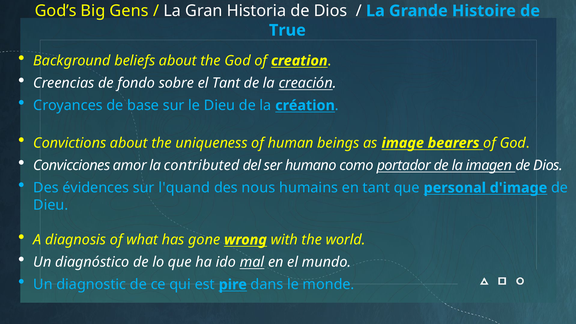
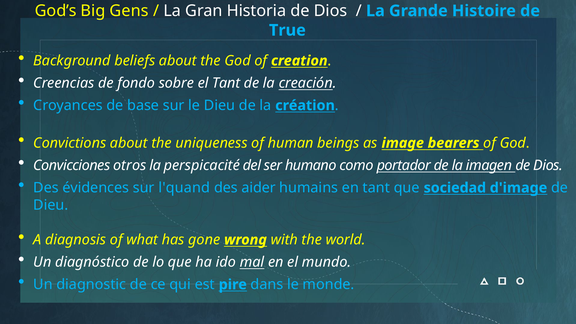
amor: amor -> otros (130, 165)
contributed: contributed -> perspicacité (202, 165)
nous: nous -> aider (259, 188)
personal: personal -> sociedad (455, 188)
